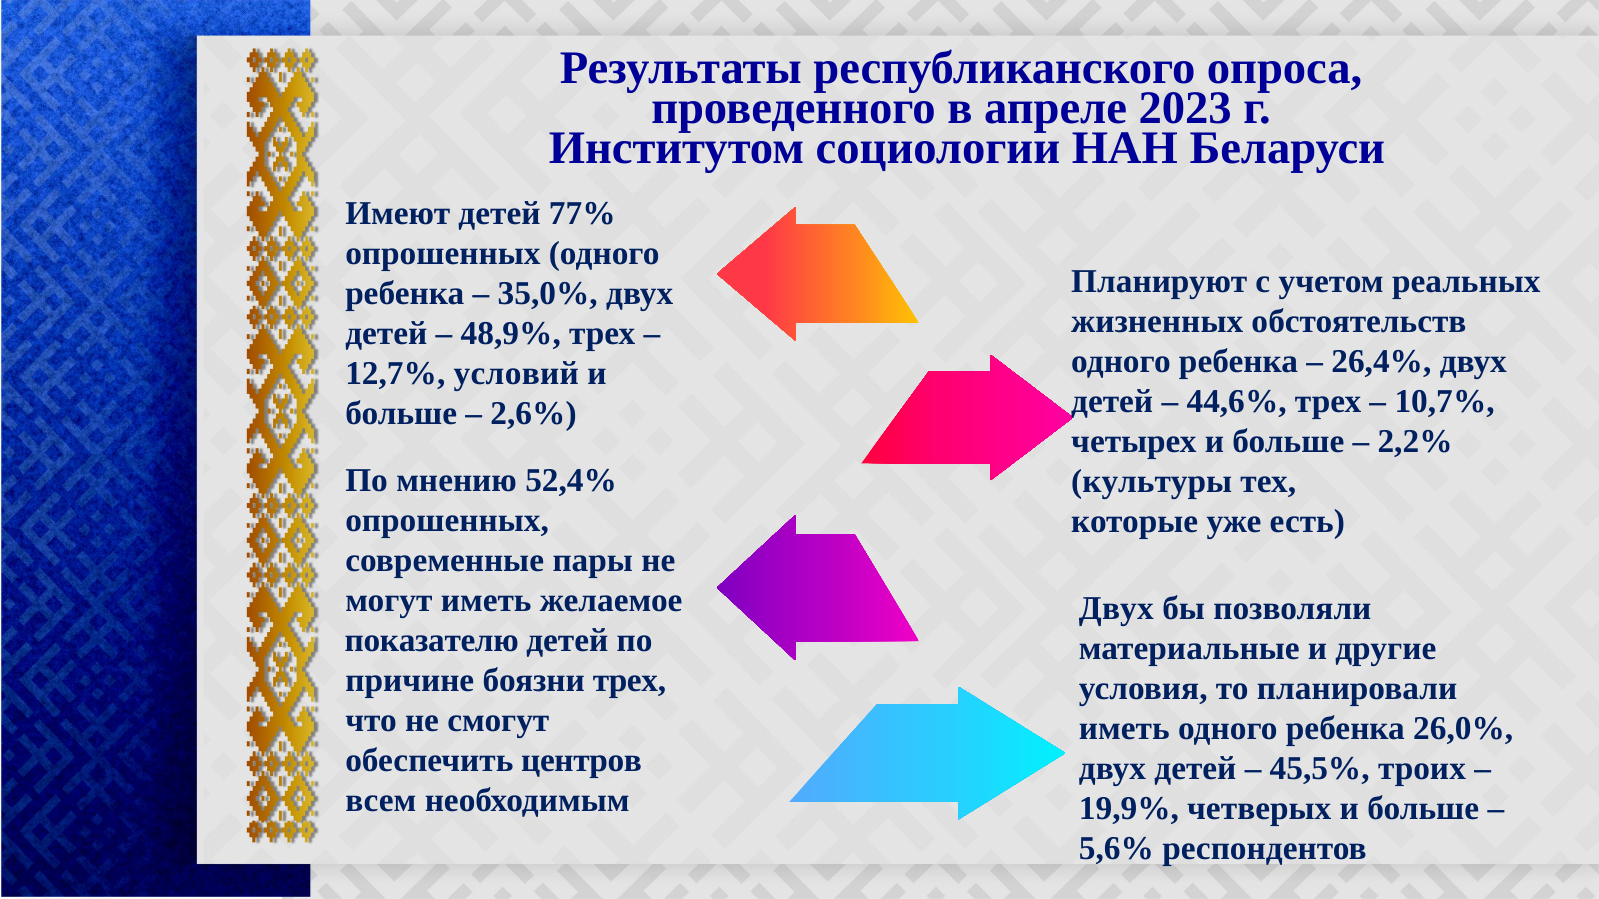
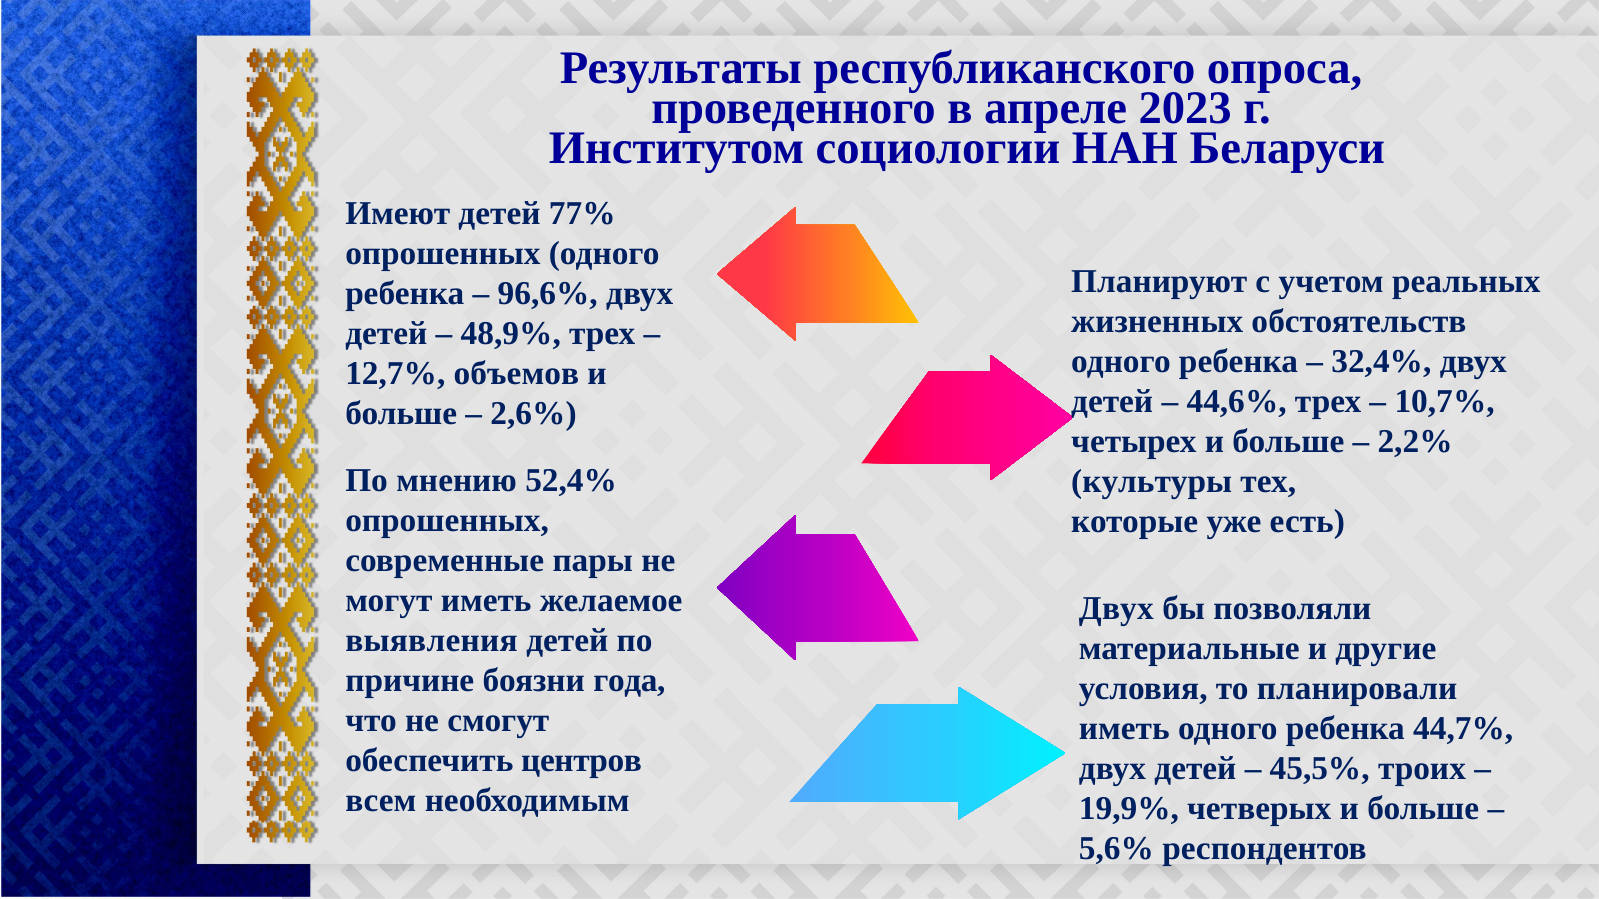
35,0%: 35,0% -> 96,6% (548, 293)
26,4%: 26,4% -> 32,4% (1381, 362)
условий: условий -> объемов (516, 373)
показателю: показателю -> выявления (431, 641)
боязни трех: трех -> года (629, 681)
26,0%: 26,0% -> 44,7% (1463, 729)
